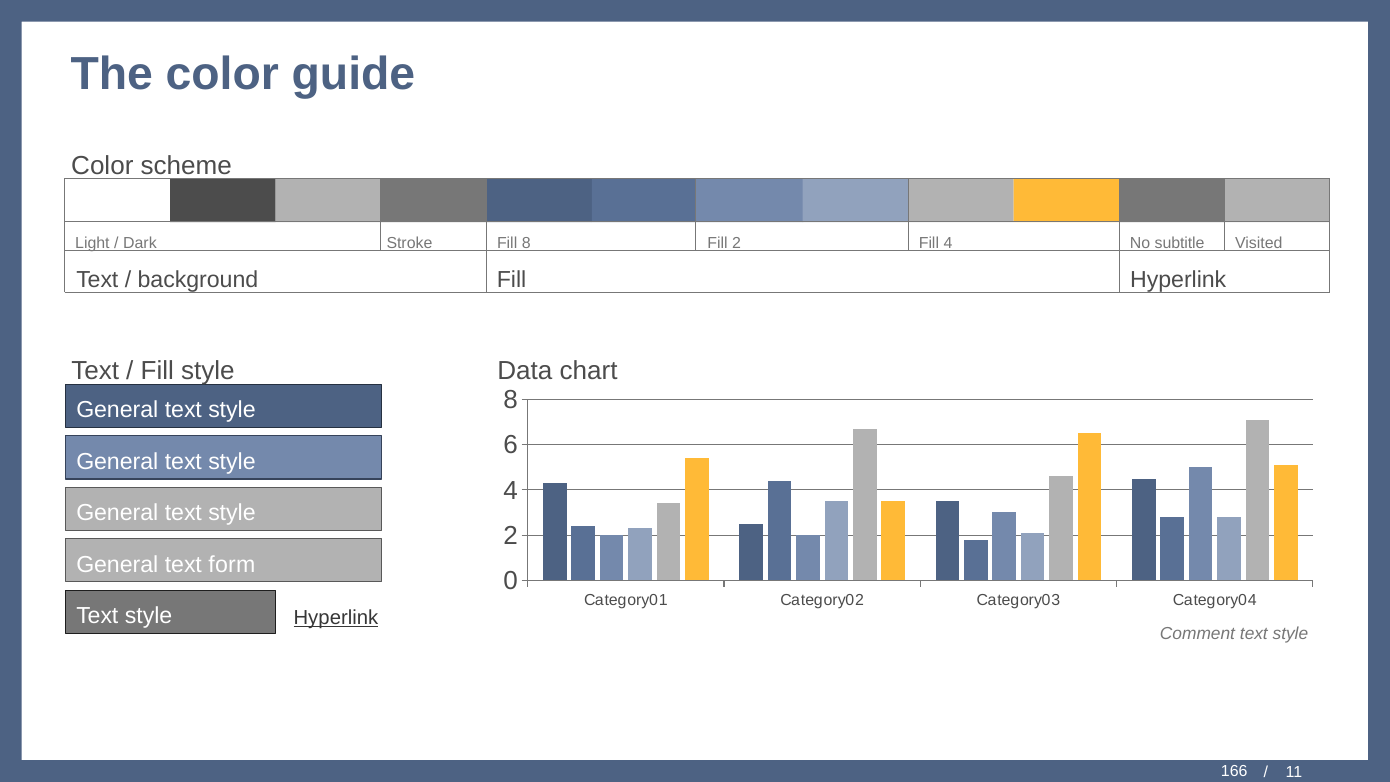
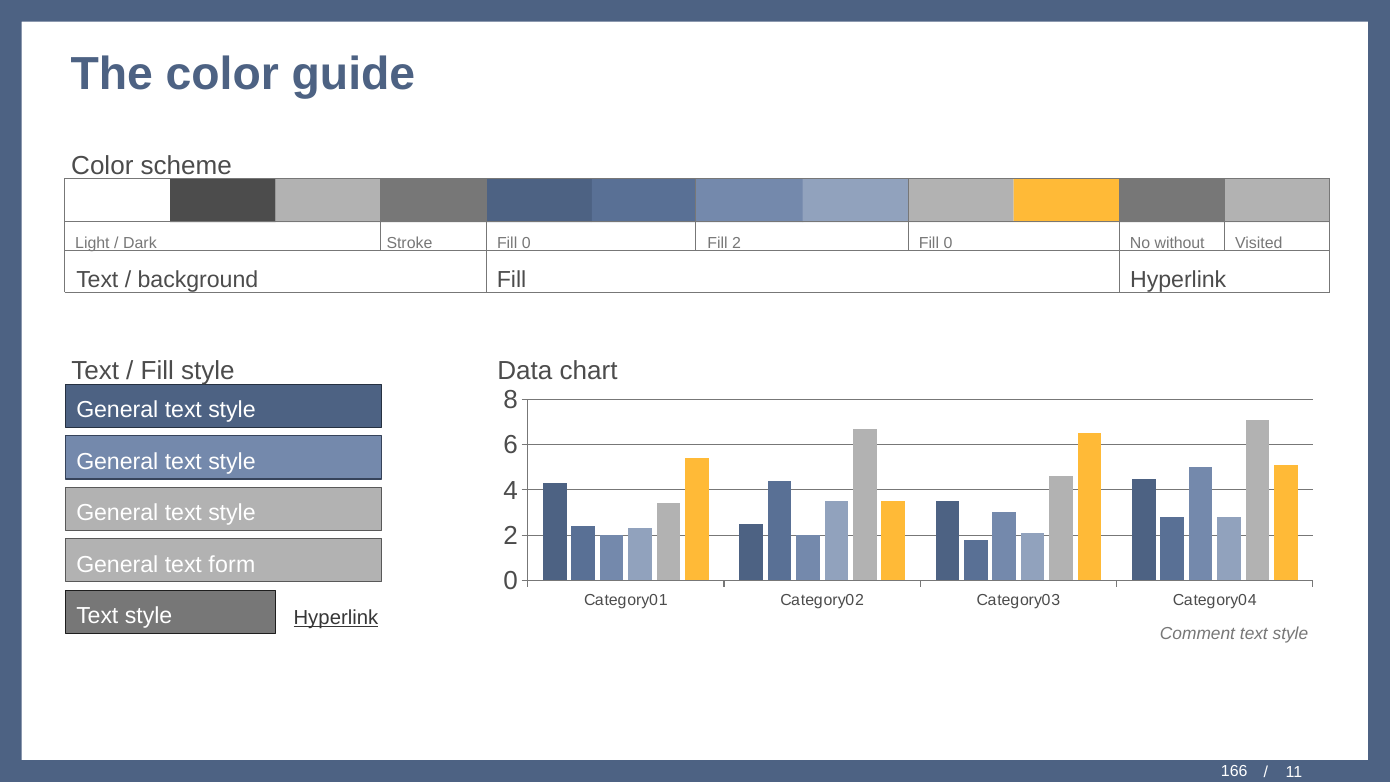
Dark Fill 8: 8 -> 0 (526, 244)
2 Fill 4: 4 -> 0 (948, 244)
subtitle: subtitle -> without (1180, 244)
